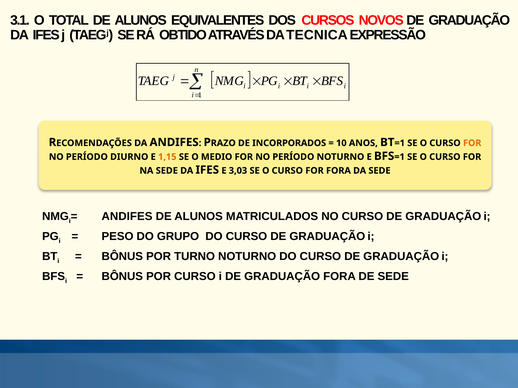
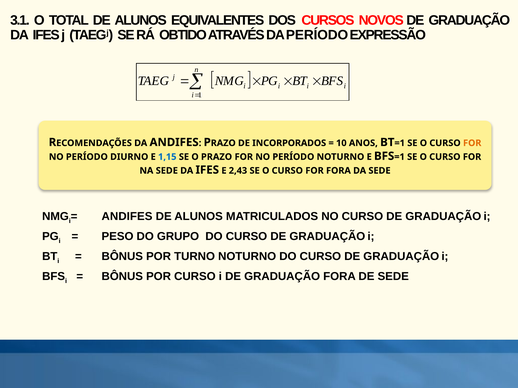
DA TECNICA: TECNICA -> PERÍODO (317, 35)
1,15 colour: orange -> blue (167, 157)
O MEDIO: MEDIO -> PRAZO (217, 157)
3,03: 3,03 -> 2,43 (238, 171)
